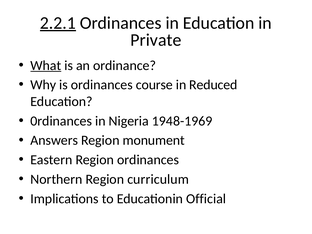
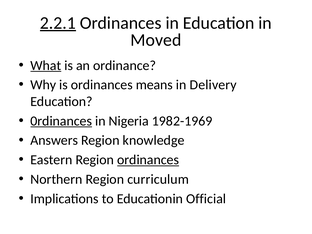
Private: Private -> Moved (156, 40)
course: course -> means (154, 85)
Reduced: Reduced -> Delivery (213, 85)
0rdinances underline: none -> present (61, 121)
1948-1969: 1948-1969 -> 1982-1969 (182, 121)
monument: monument -> knowledge (154, 140)
ordinances underline: none -> present (148, 160)
